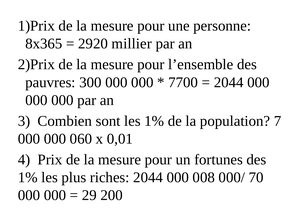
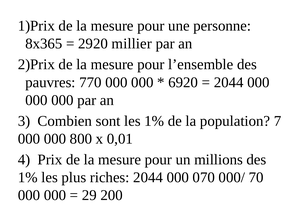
300: 300 -> 770 (90, 82)
7700: 7700 -> 6920 (183, 82)
060: 060 -> 800 (81, 139)
fortunes: fortunes -> millions (219, 159)
008: 008 -> 070 (204, 177)
